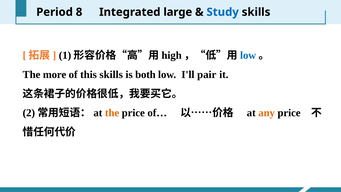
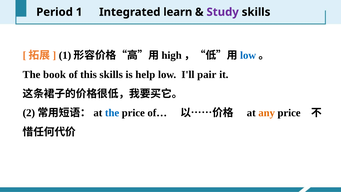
Period 8: 8 -> 1 (79, 12)
large: large -> learn (178, 12)
Study colour: blue -> purple (223, 12)
more: more -> book (54, 74)
both: both -> help (145, 74)
the colour: orange -> blue (112, 113)
